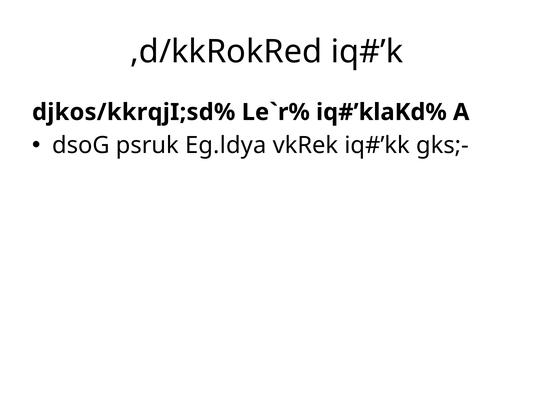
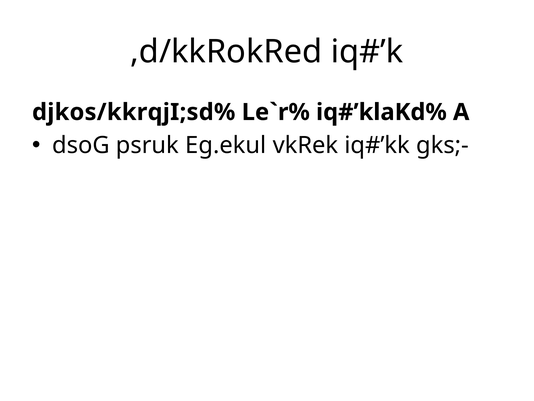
Eg.ldya: Eg.ldya -> Eg.ekul (226, 145)
